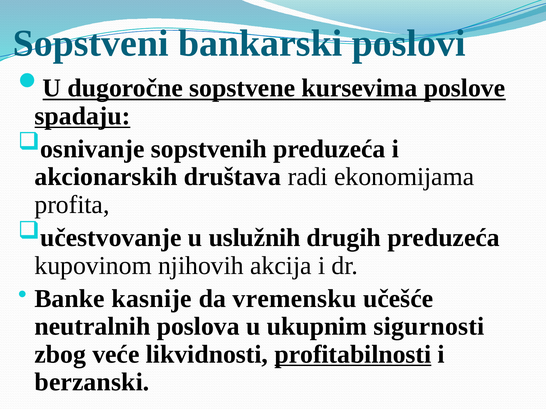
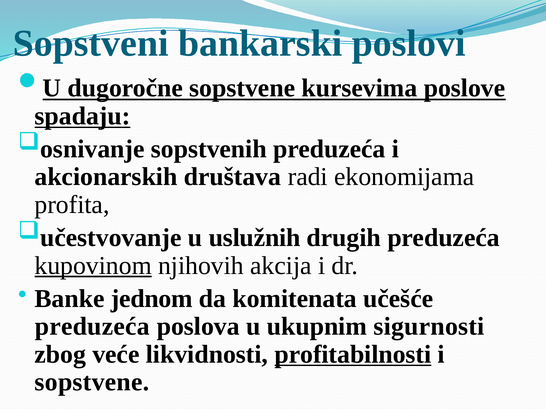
kupovinom underline: none -> present (93, 266)
kasnije: kasnije -> jednom (152, 299)
vremensku: vremensku -> komitenata (295, 299)
neutralnih: neutralnih -> preduzeća (92, 327)
berzanski: berzanski -> sopstvene (92, 383)
